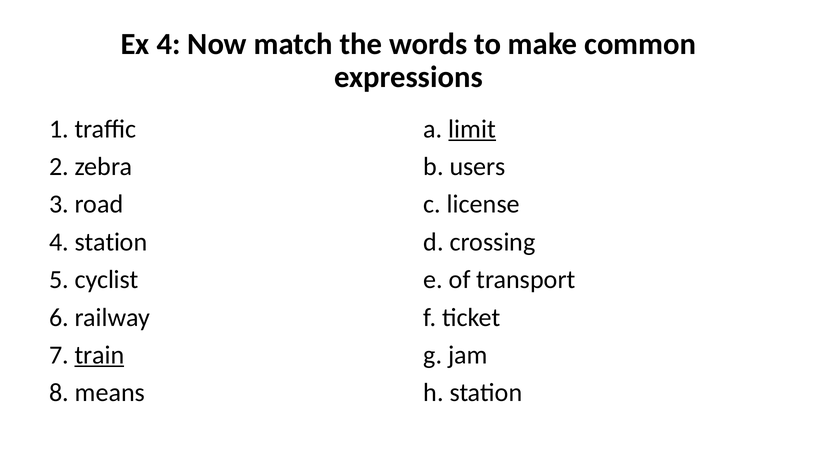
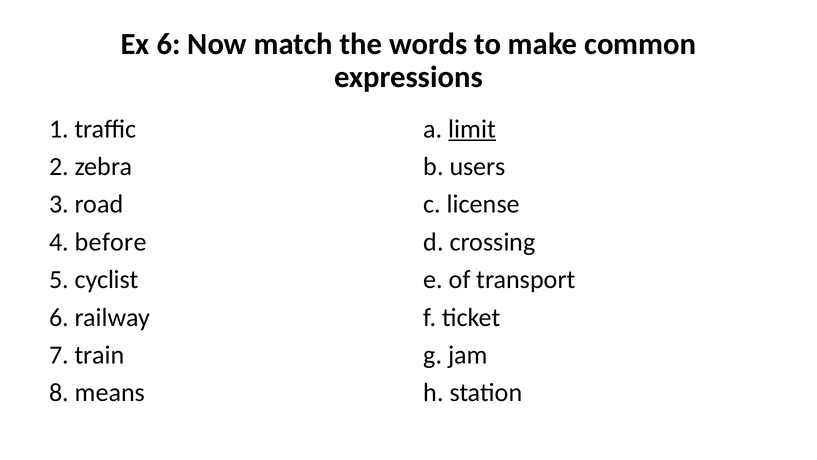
Ex 4: 4 -> 6 (169, 44)
4 station: station -> before (111, 242)
train underline: present -> none (99, 355)
